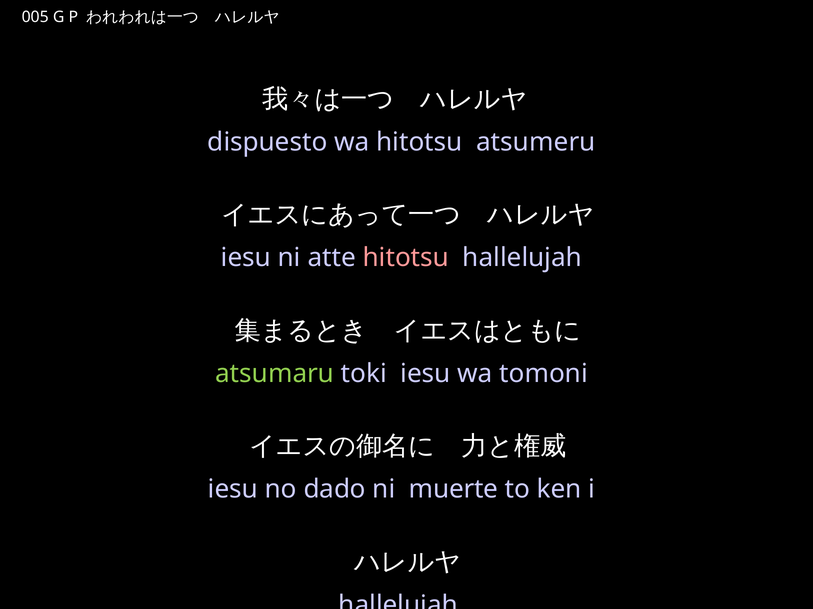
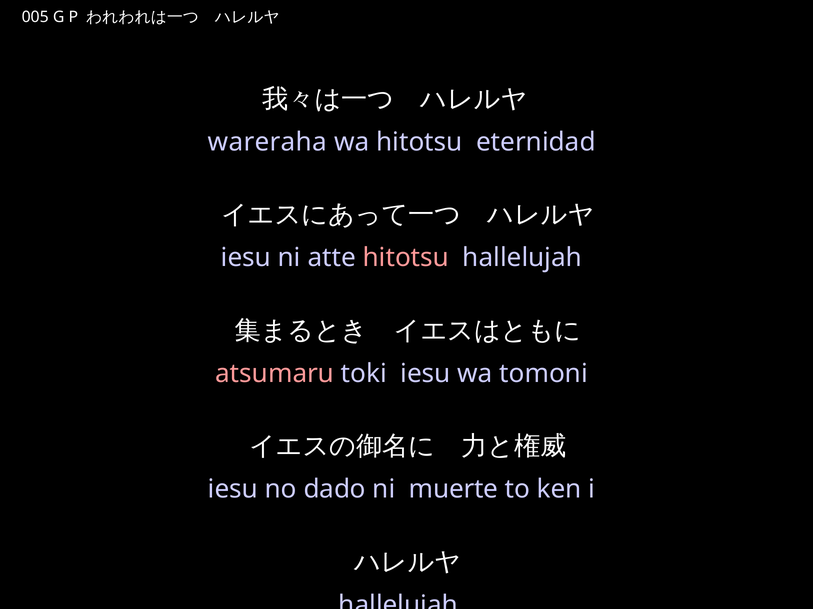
dispuesto: dispuesto -> wareraha (267, 142)
atsumeru: atsumeru -> eternidad (536, 142)
atsumaru colour: light green -> pink (275, 374)
